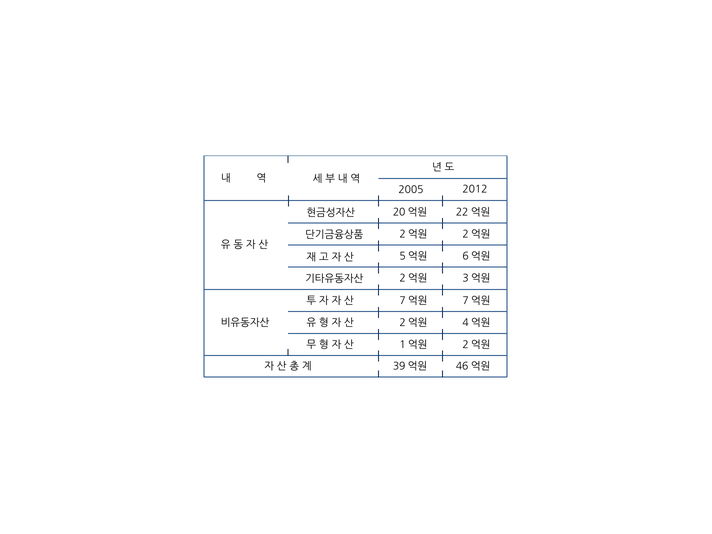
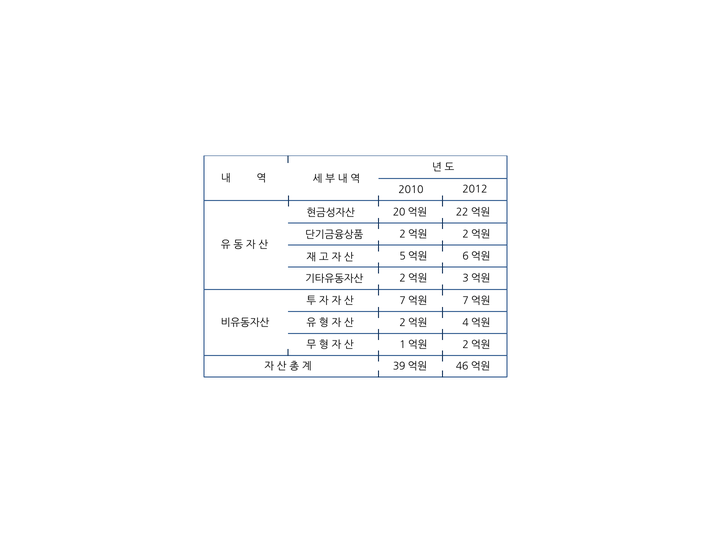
2005: 2005 -> 2010 (411, 190)
